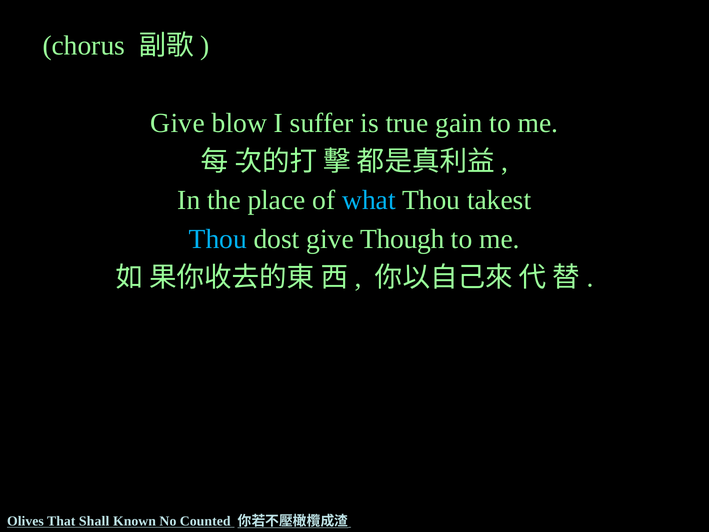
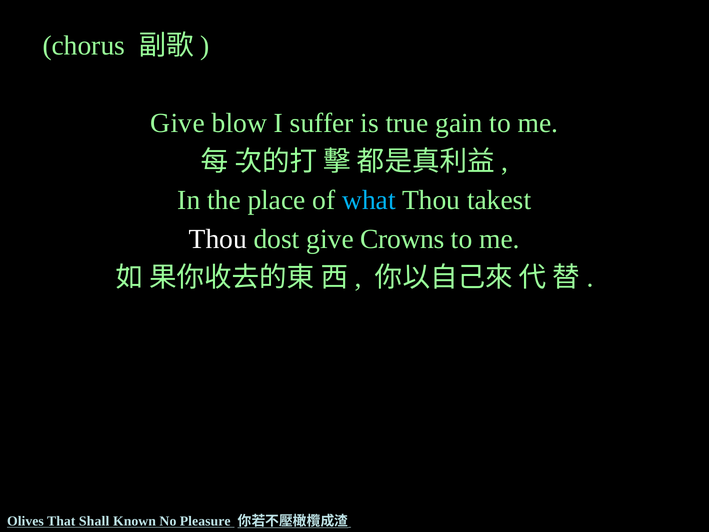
Thou colour: light blue -> white (218, 239)
Though: Though -> Crowns (402, 239)
Counted: Counted -> Pleasure (205, 521)
